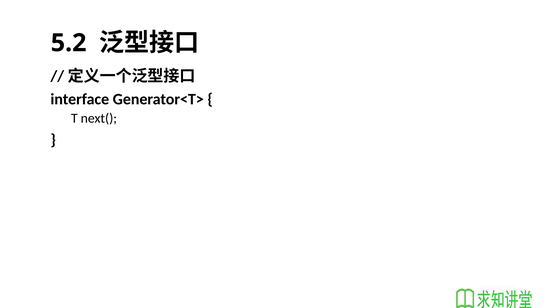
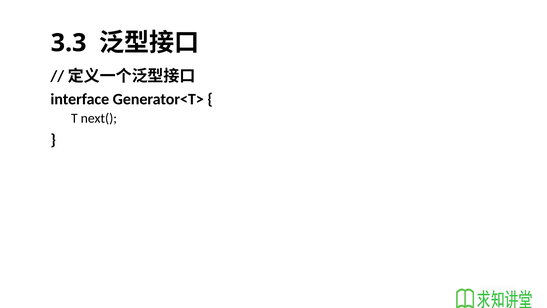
5.2: 5.2 -> 3.3 (69, 43)
